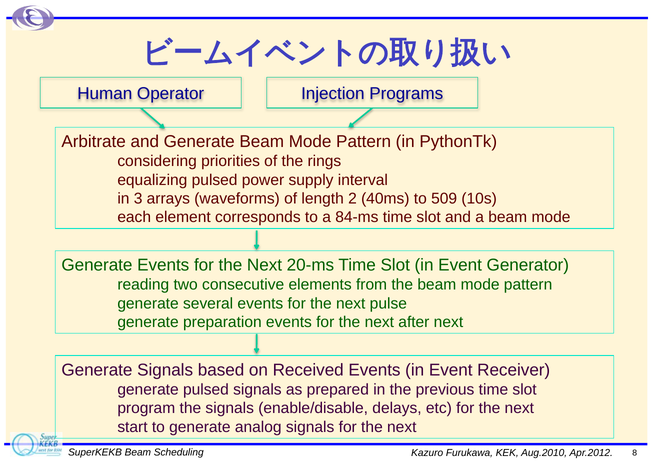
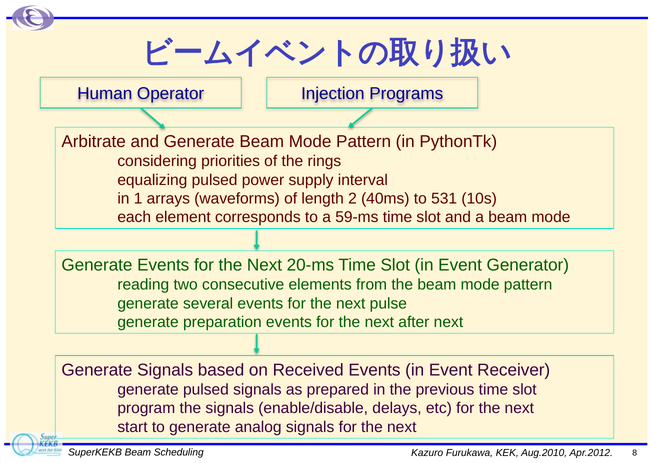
3: 3 -> 1 (138, 199)
509: 509 -> 531 (444, 199)
84-ms: 84-ms -> 59-ms (357, 217)
